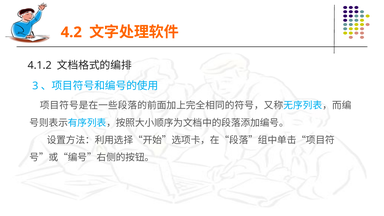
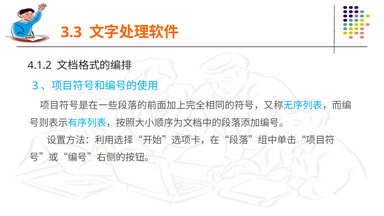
4.2: 4.2 -> 3.3 (71, 32)
